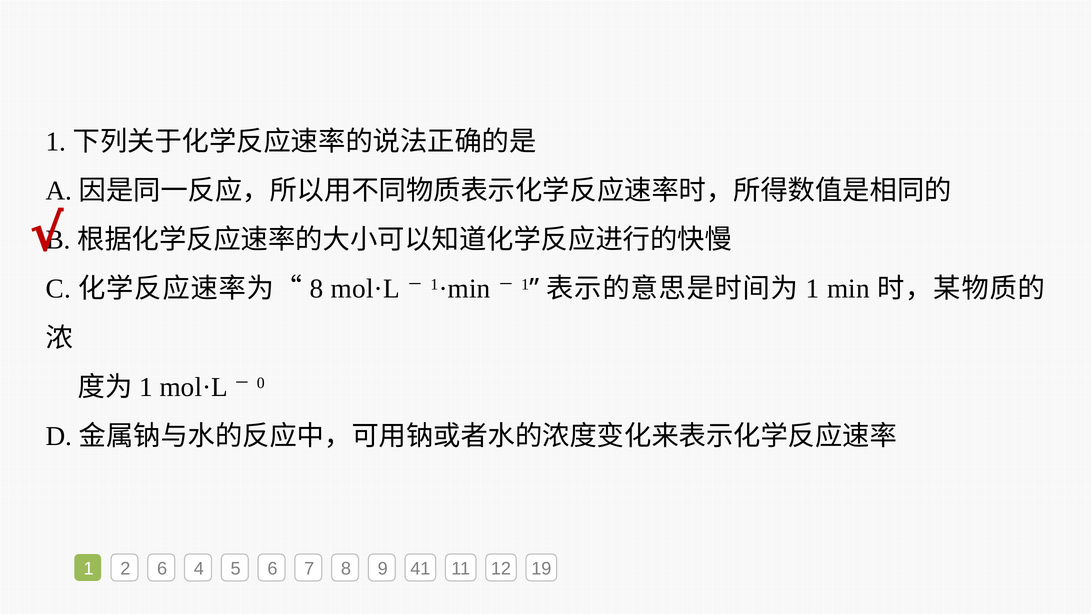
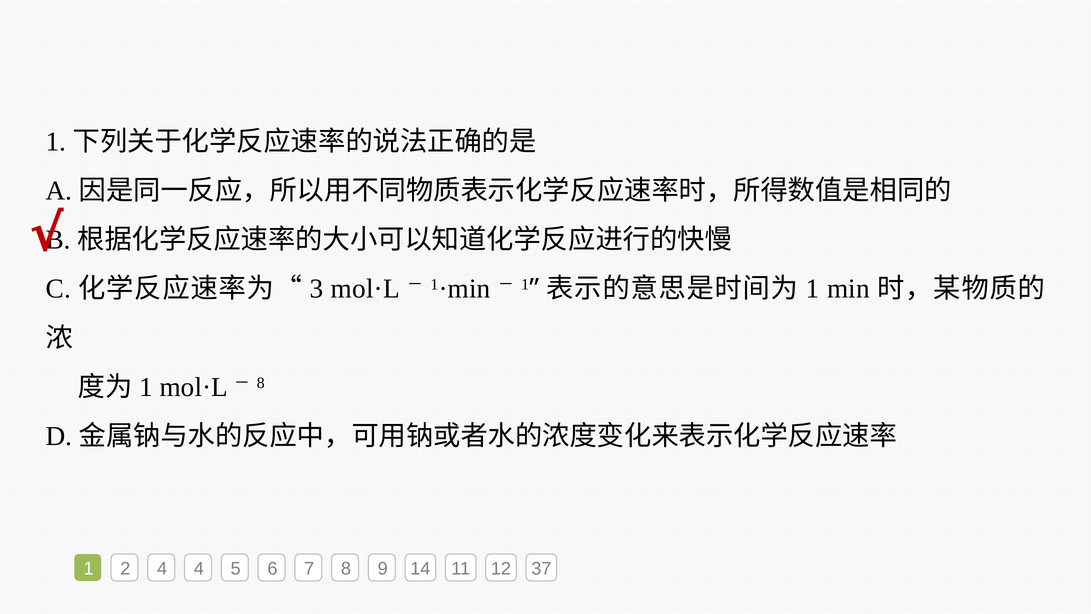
8: 8 -> 3 (316, 289)
0: 0 -> 8 (261, 383)
2 6: 6 -> 4 (162, 568)
41: 41 -> 14 (420, 568)
19: 19 -> 37 (541, 568)
